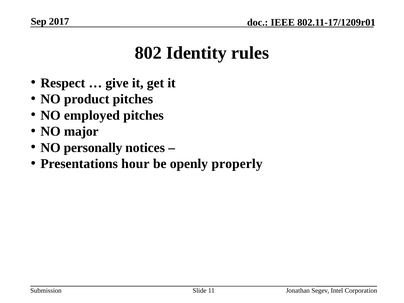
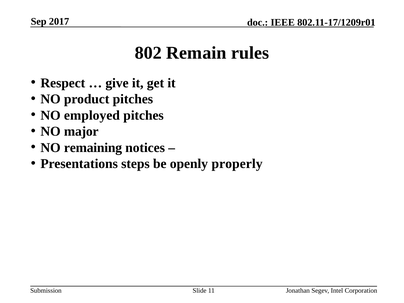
Identity: Identity -> Remain (196, 53)
personally: personally -> remaining (93, 148)
hour: hour -> steps (135, 164)
